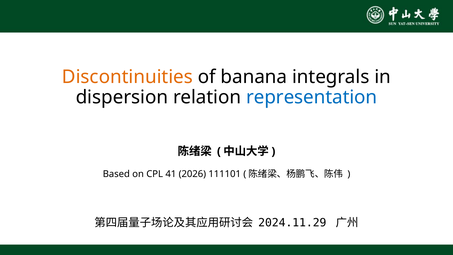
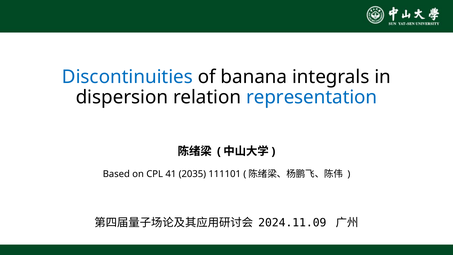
Discontinuities colour: orange -> blue (127, 77)
2026: 2026 -> 2035 (192, 174)
2024.11.29: 2024.11.29 -> 2024.11.09 (292, 222)
